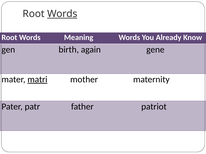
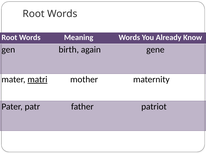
Words underline: present -> none (62, 14)
